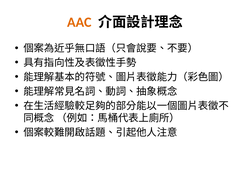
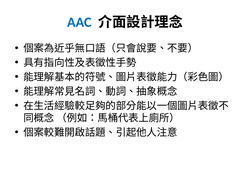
AAC colour: orange -> blue (79, 22)
